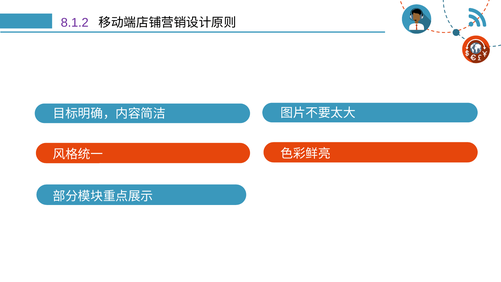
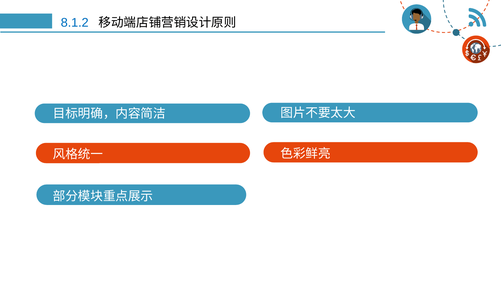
8.1.2 colour: purple -> blue (75, 23)
